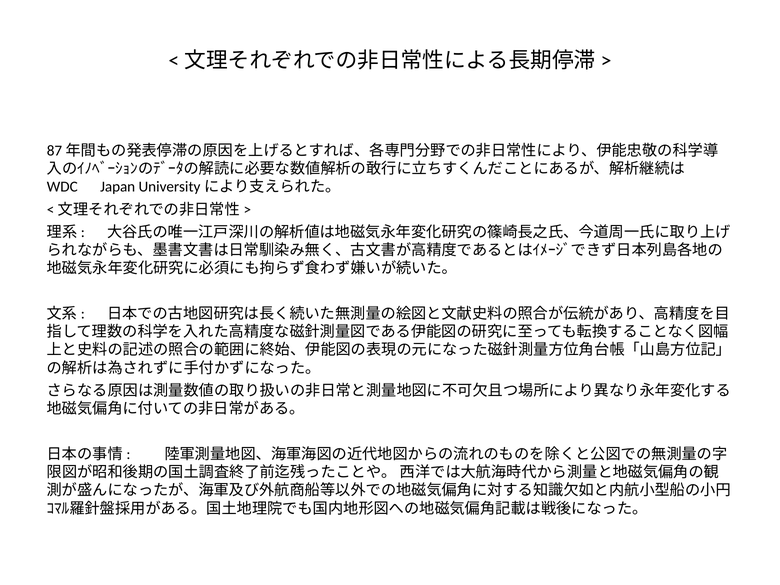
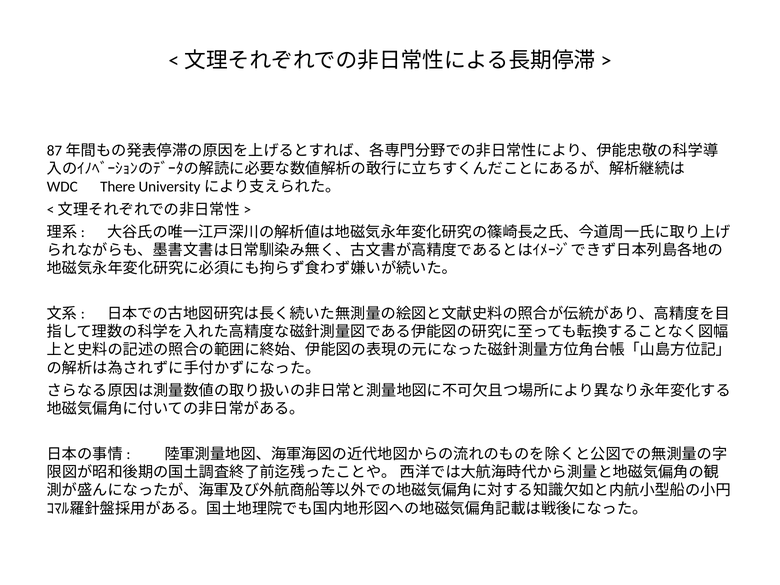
Japan: Japan -> There (118, 187)
